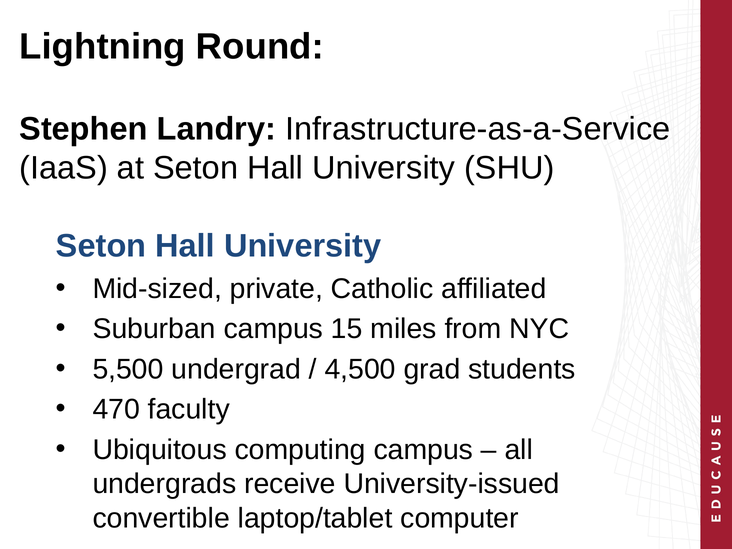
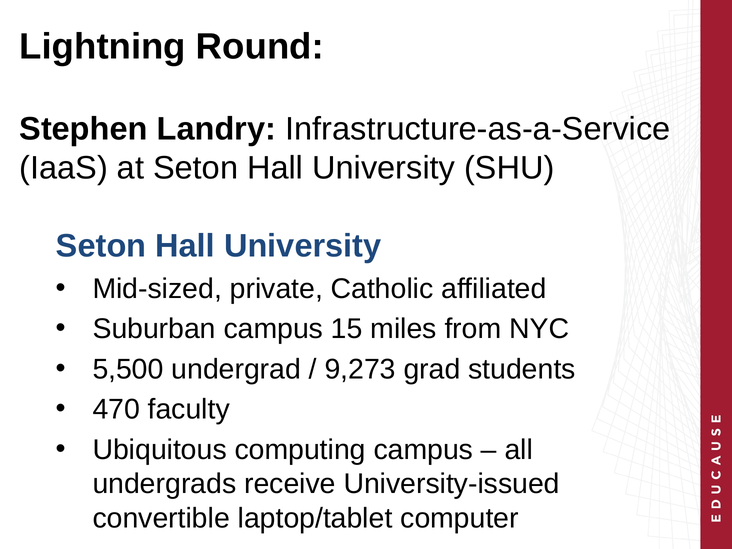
4,500: 4,500 -> 9,273 (360, 369)
